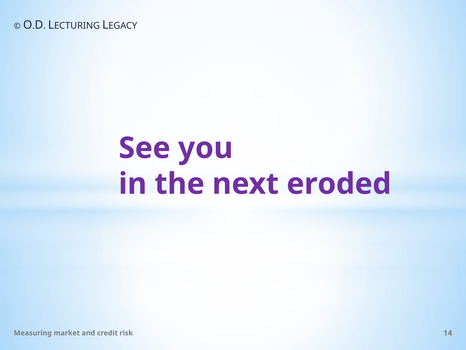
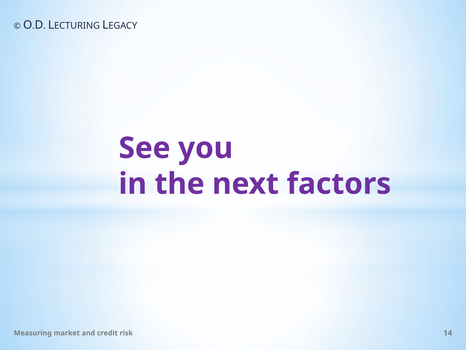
eroded: eroded -> factors (339, 184)
